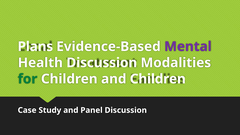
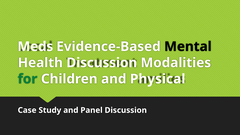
Plans: Plans -> Meds (35, 47)
Mental colour: purple -> black (188, 47)
and Children: Children -> Physical (158, 79)
